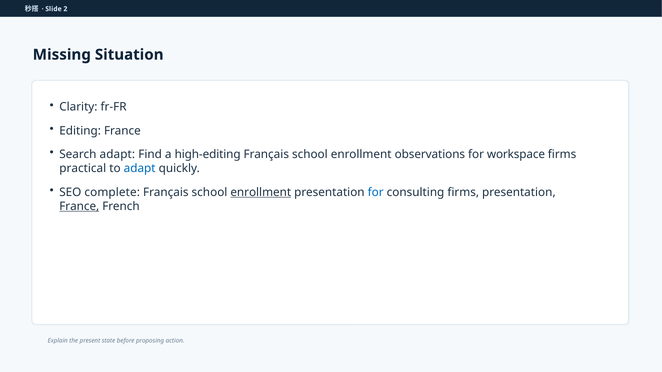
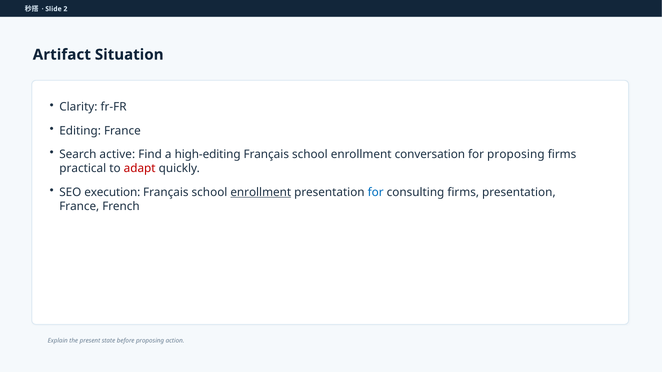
Missing: Missing -> Artifact (62, 55)
Search adapt: adapt -> active (117, 155)
observations: observations -> conversation (430, 155)
for workspace: workspace -> proposing (516, 155)
adapt colour: blue -> red (140, 169)
complete: complete -> execution (112, 192)
France underline: present -> none (79, 206)
